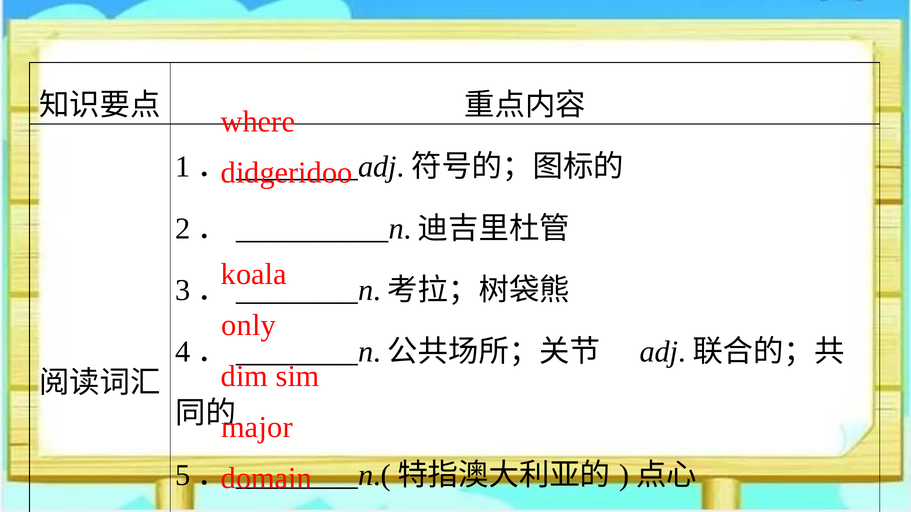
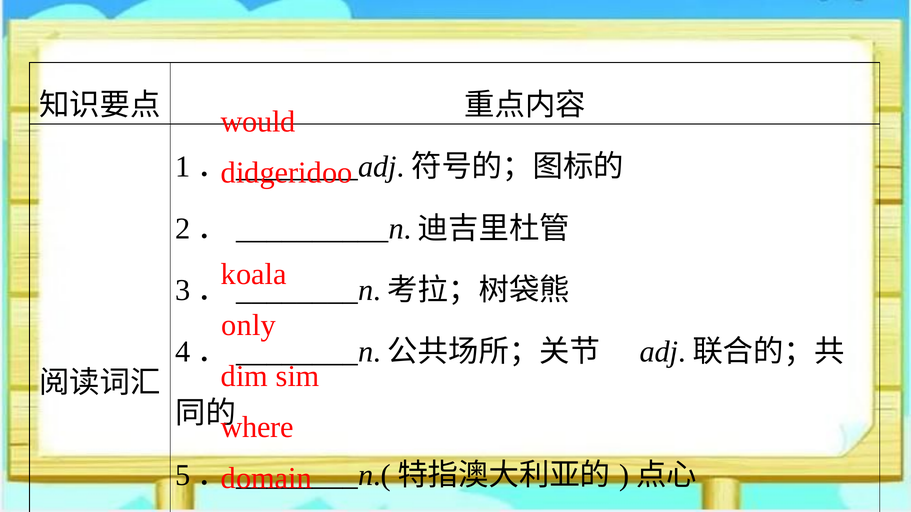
where: where -> would (258, 122)
major: major -> where (257, 428)
